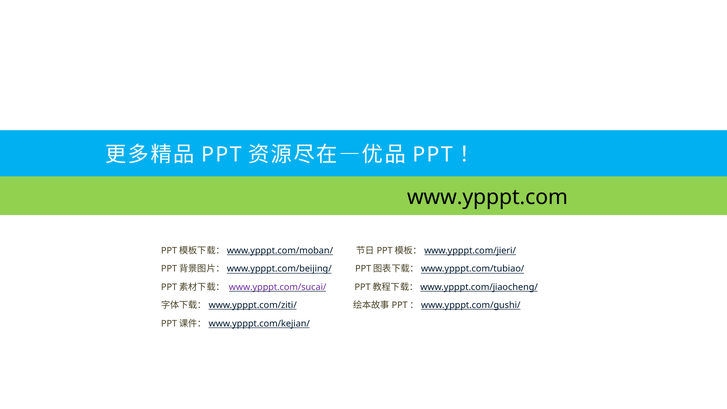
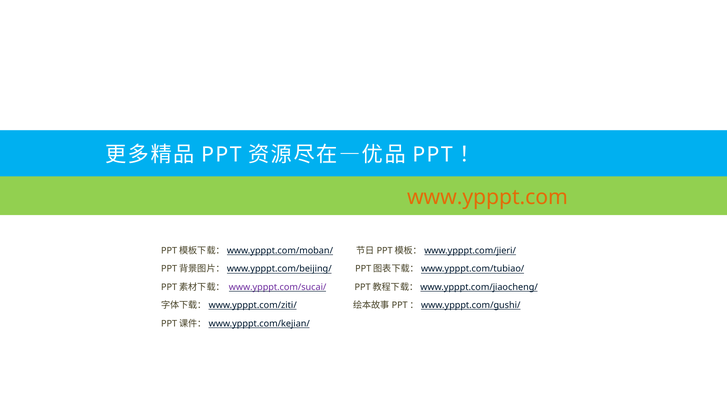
www.ypppt.com colour: black -> orange (487, 197)
